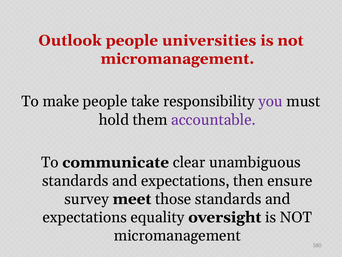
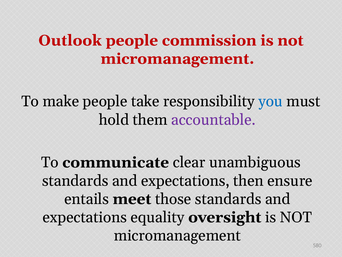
universities: universities -> commission (209, 40)
you colour: purple -> blue (270, 101)
survey: survey -> entails (87, 199)
